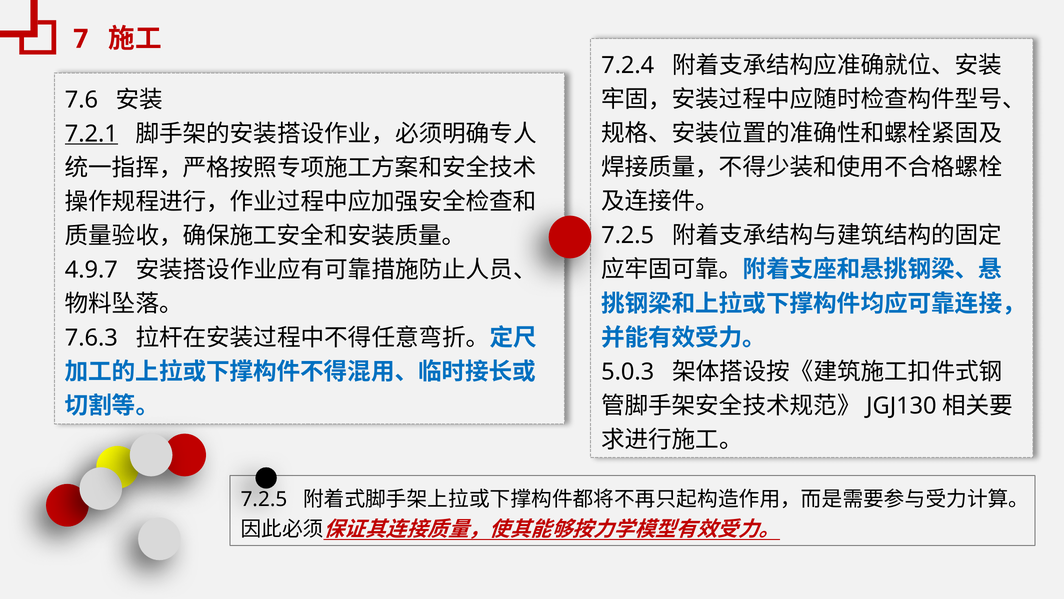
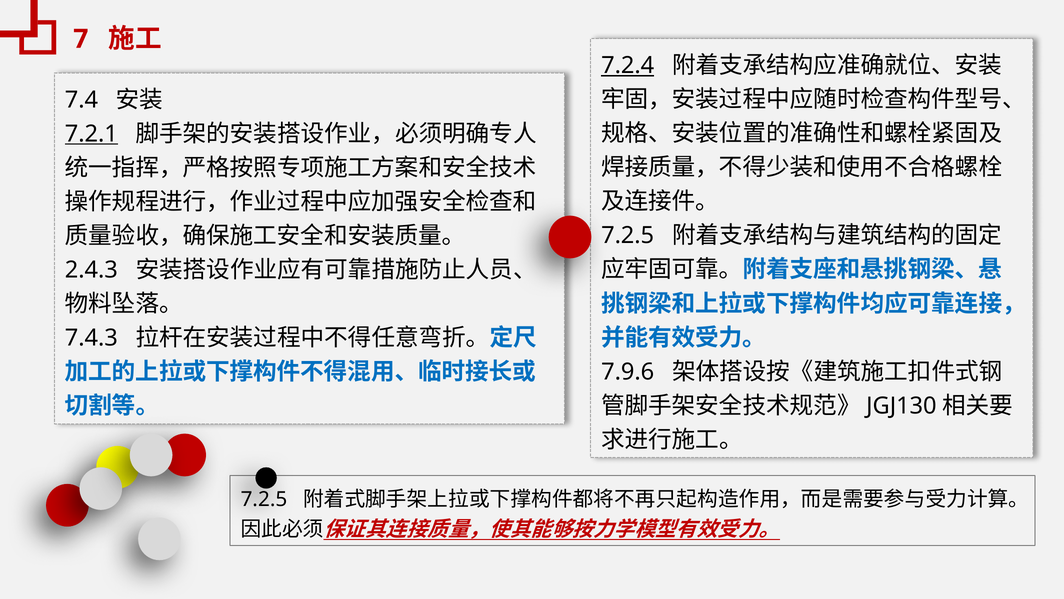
7.2.4 underline: none -> present (628, 65)
7.6: 7.6 -> 7.4 (81, 100)
4.9.7: 4.9.7 -> 2.4.3 (91, 270)
7.6.3: 7.6.3 -> 7.4.3 (91, 338)
5.0.3: 5.0.3 -> 7.9.6 (628, 372)
